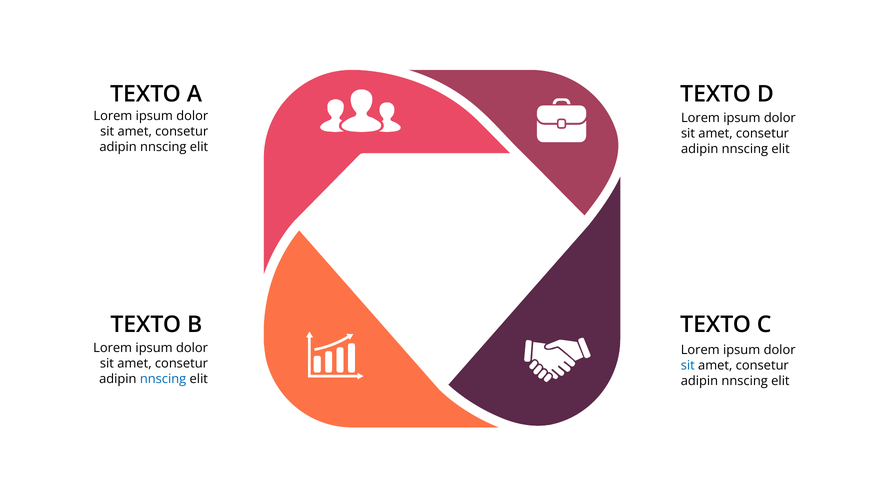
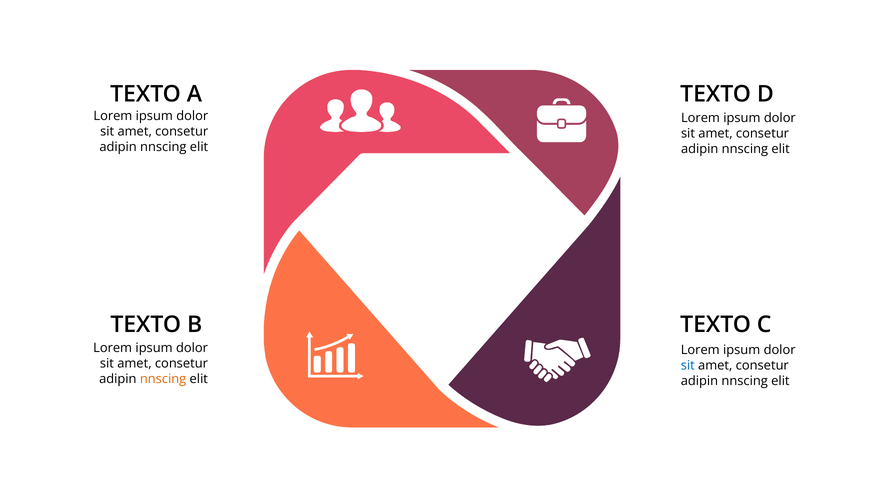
nnscing colour: blue -> orange (163, 379)
